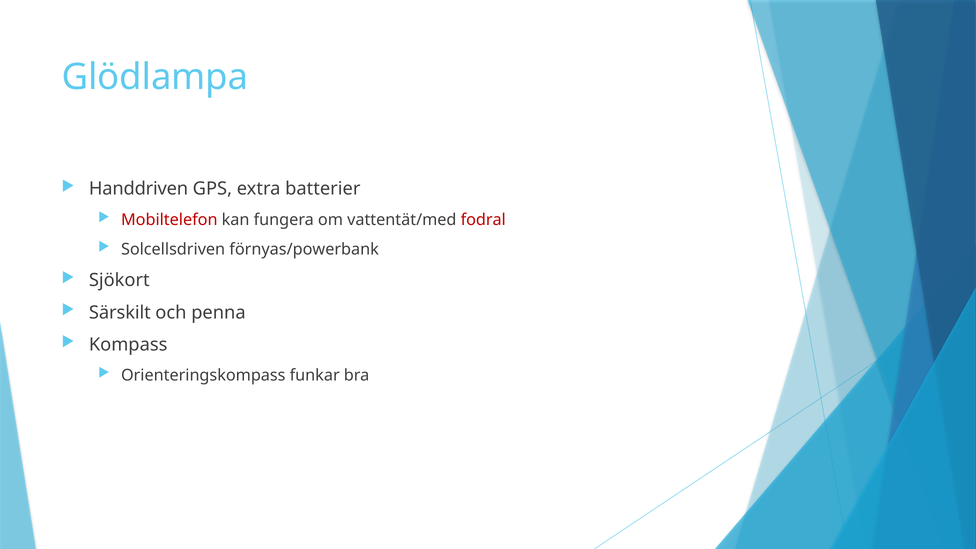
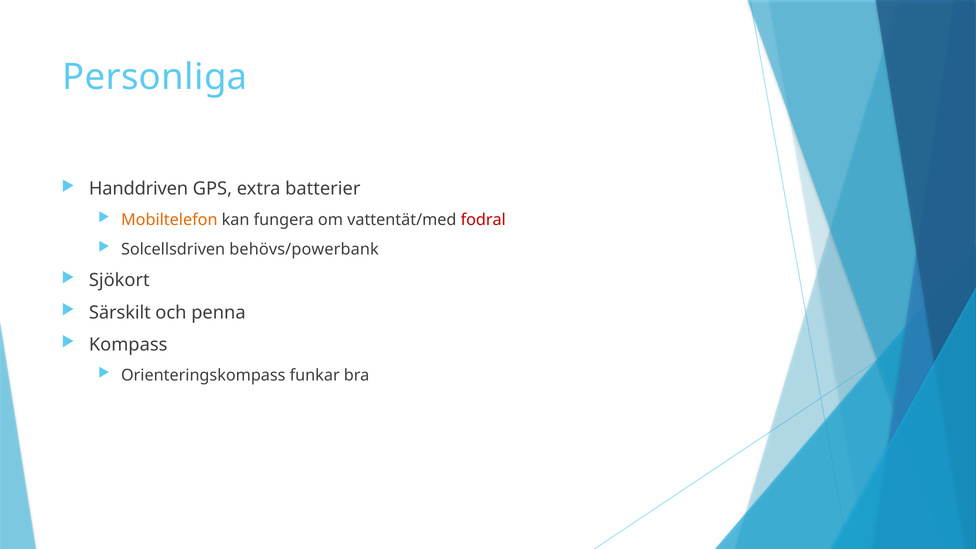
Glödlampa: Glödlampa -> Personliga (155, 77)
Mobiltelefon colour: red -> orange (169, 220)
förnyas/powerbank: förnyas/powerbank -> behövs/powerbank (304, 249)
